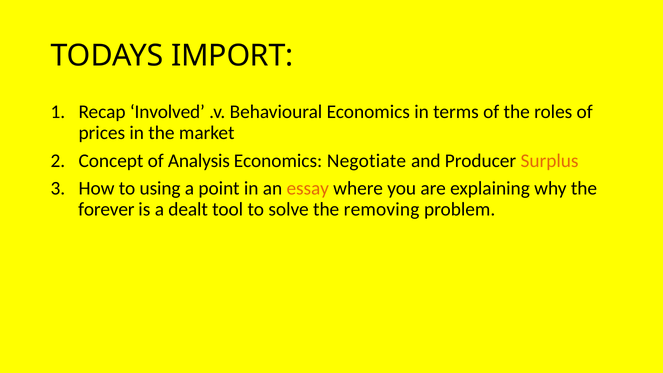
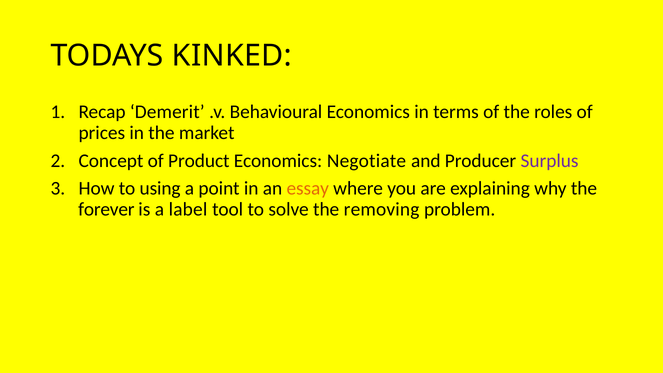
IMPORT: IMPORT -> KINKED (232, 56)
Involved: Involved -> Demerit (167, 112)
Analysis: Analysis -> Product (199, 161)
Surplus colour: orange -> purple (550, 161)
dealt: dealt -> label (188, 209)
